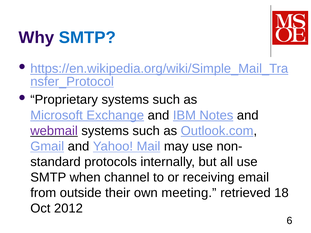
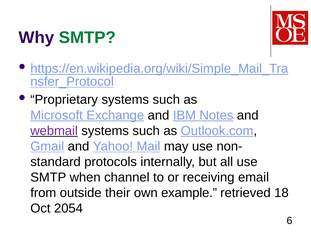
SMTP colour: blue -> green (87, 38)
meeting: meeting -> example (189, 193)
2012: 2012 -> 2054 (68, 209)
